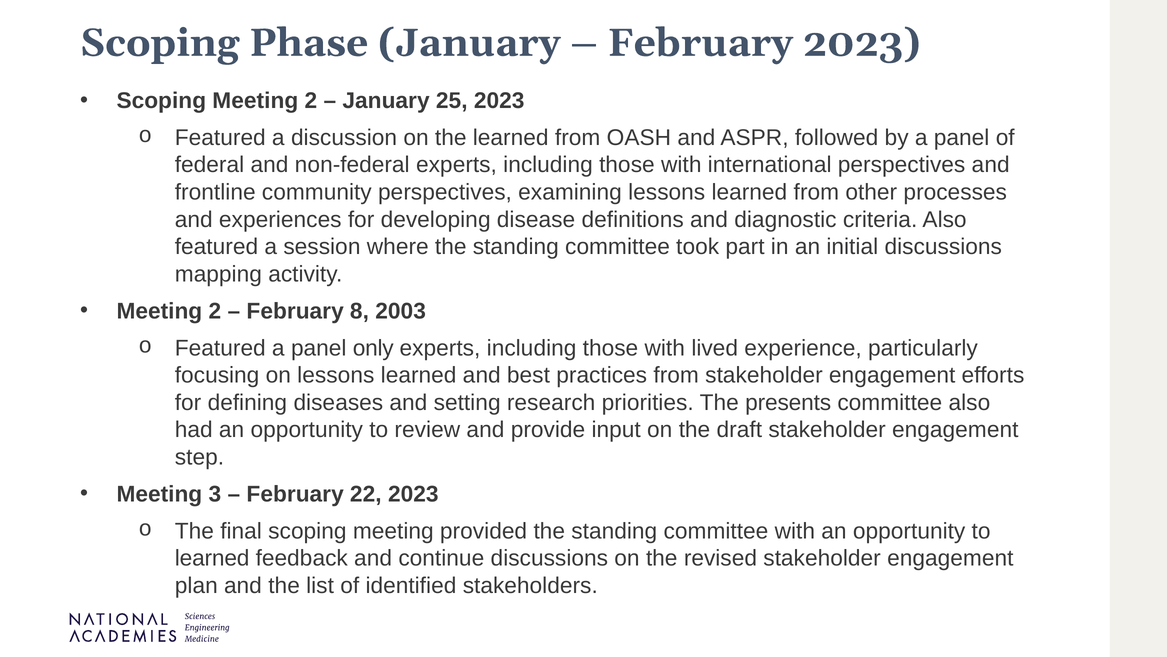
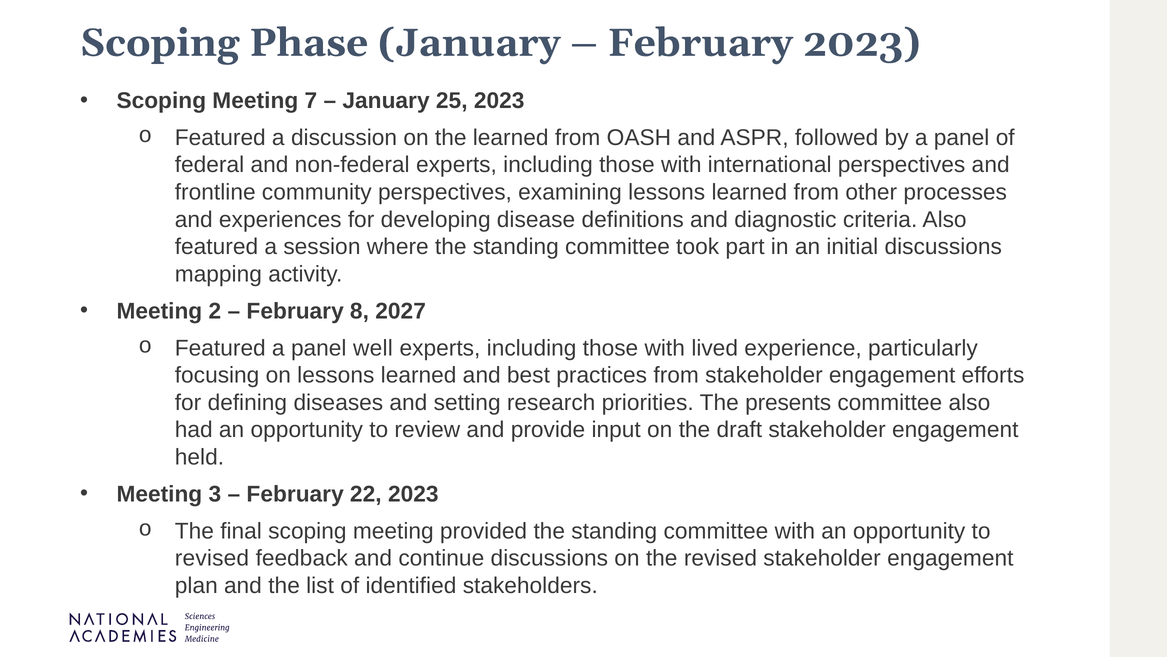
Scoping Meeting 2: 2 -> 7 (311, 101)
2003: 2003 -> 2027 (401, 311)
only: only -> well (373, 348)
step: step -> held (199, 457)
learned: learned -> revised (212, 558)
